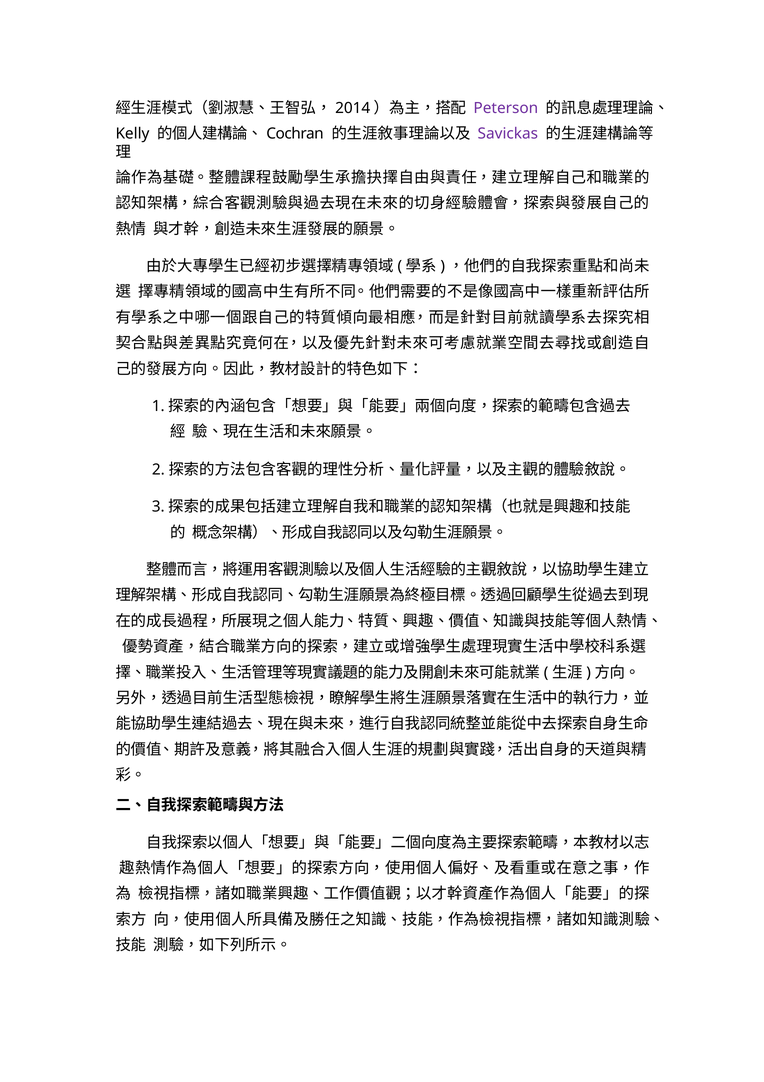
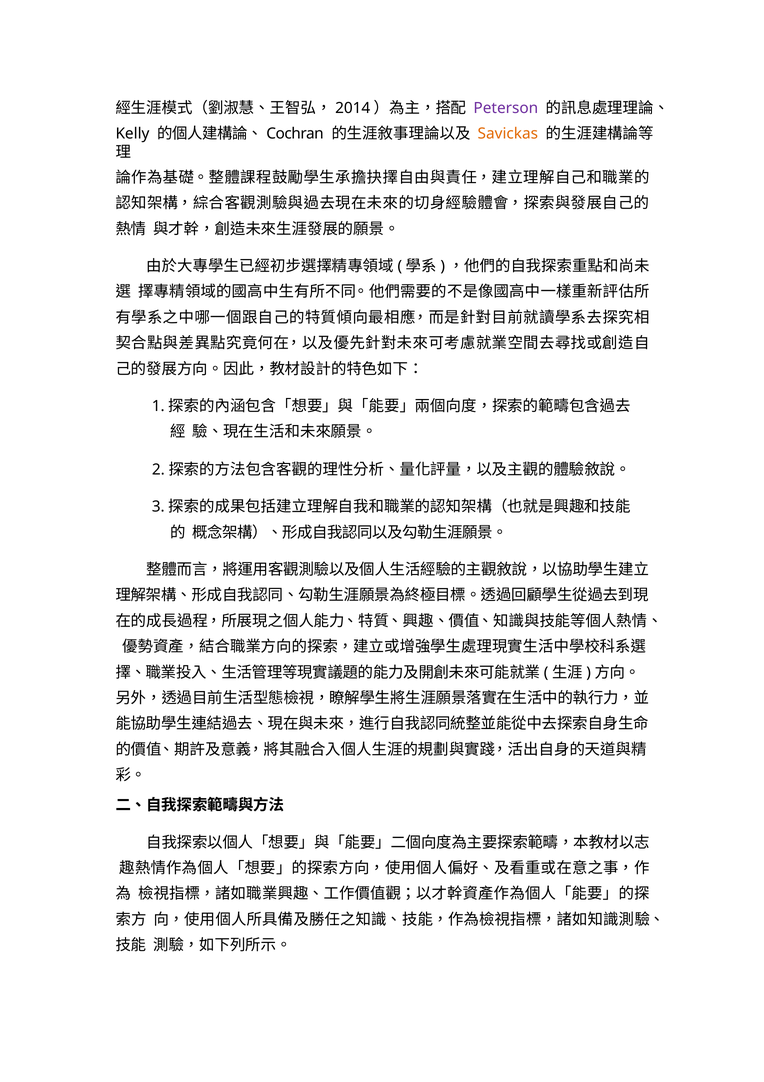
Savickas colour: purple -> orange (508, 134)
